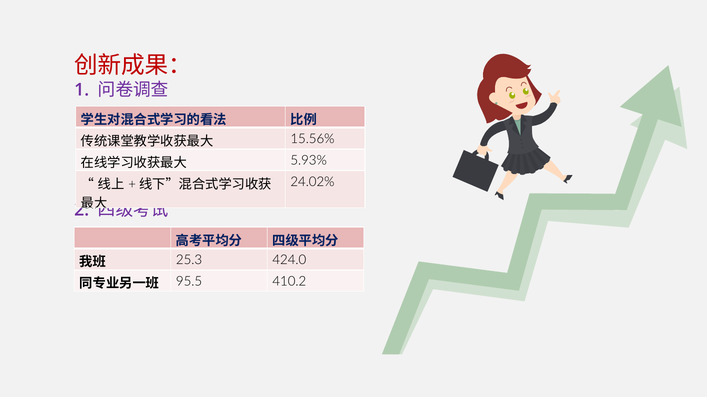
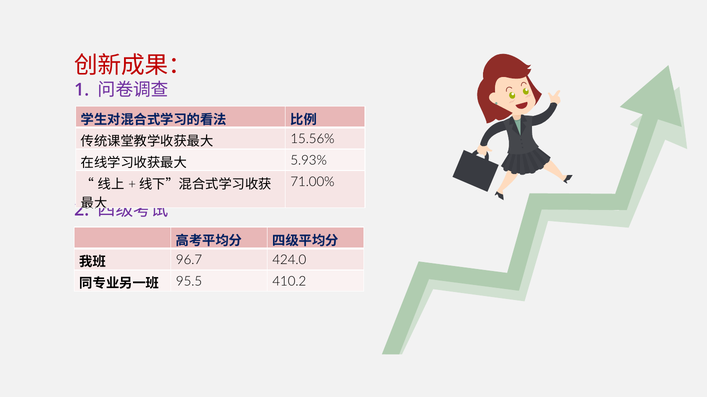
24.02%: 24.02% -> 71.00% (312, 182)
25.3: 25.3 -> 96.7 (189, 260)
